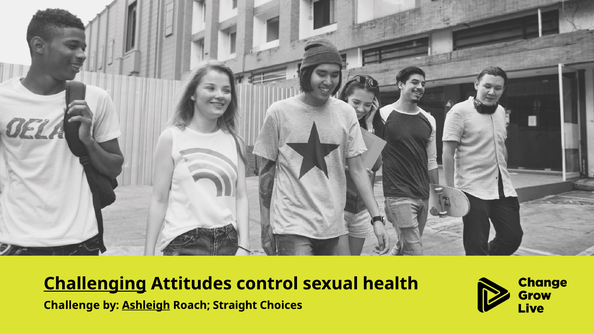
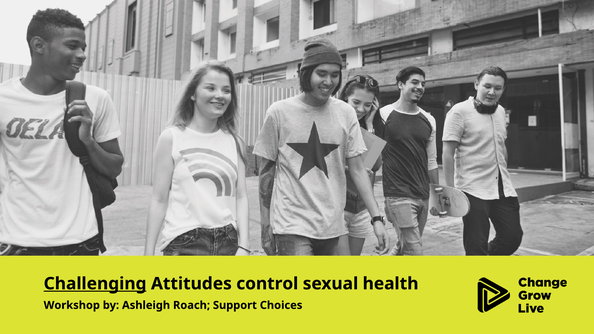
Challenge: Challenge -> Workshop (72, 305)
Ashleigh underline: present -> none (146, 305)
Straight: Straight -> Support (235, 305)
